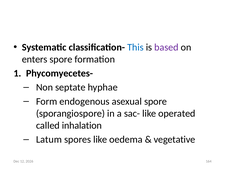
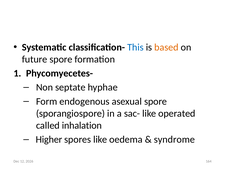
based colour: purple -> orange (166, 47)
enters: enters -> future (35, 59)
Latum: Latum -> Higher (49, 139)
vegetative: vegetative -> syndrome (174, 139)
